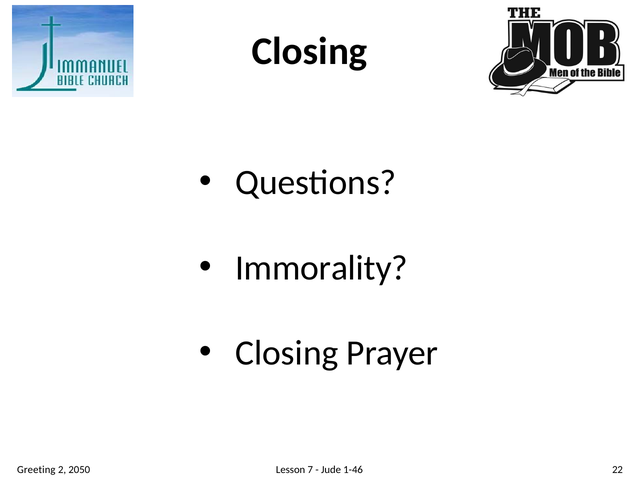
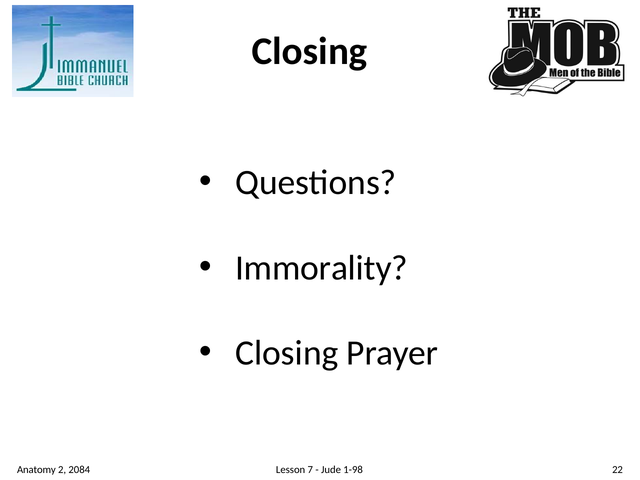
Greeting: Greeting -> Anatomy (36, 470)
2050: 2050 -> 2084 (79, 470)
1-46: 1-46 -> 1-98 (353, 470)
